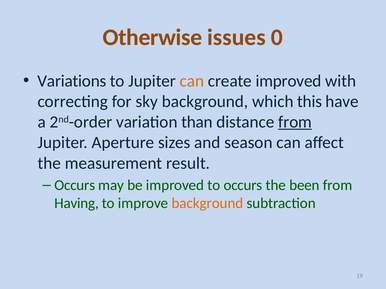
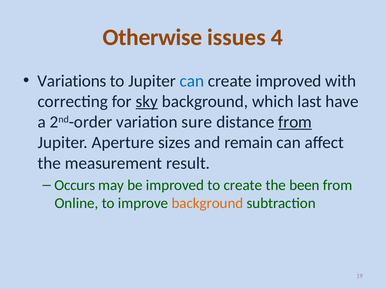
0: 0 -> 4 (277, 37)
can colour: orange -> blue (192, 81)
sky underline: none -> present (147, 102)
this: this -> last (310, 102)
than: than -> sure (197, 122)
season: season -> remain (249, 143)
to occurs: occurs -> create (243, 186)
Having: Having -> Online (76, 204)
